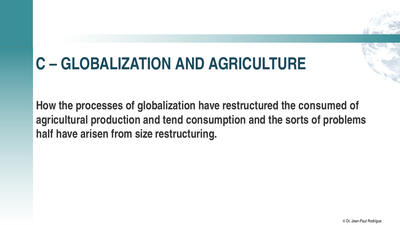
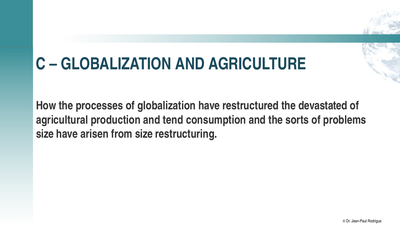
consumed: consumed -> devastated (323, 106)
half: half -> size (45, 134)
